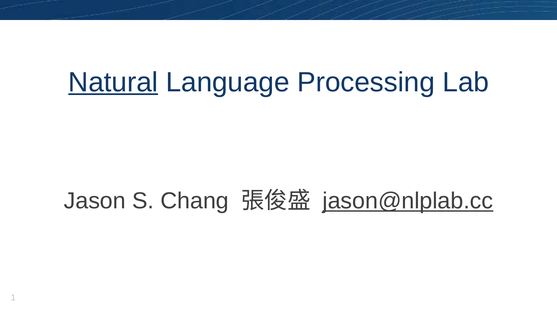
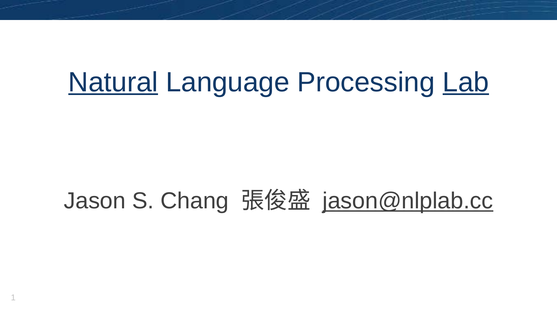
Lab underline: none -> present (466, 82)
